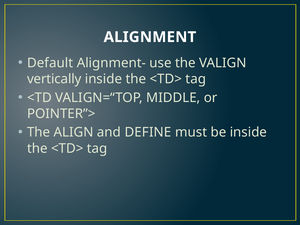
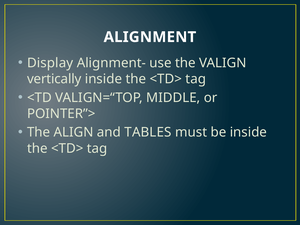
Default: Default -> Display (50, 63)
DEFINE: DEFINE -> TABLES (148, 132)
